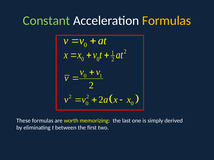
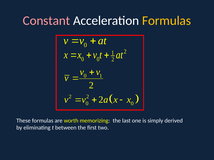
Constant colour: light green -> pink (46, 21)
